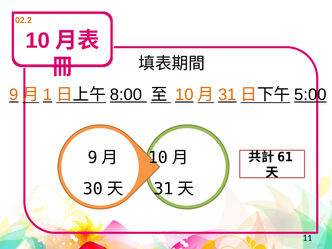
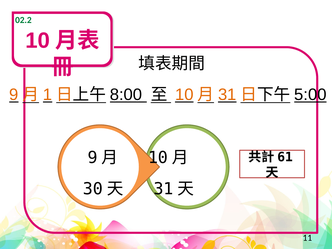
02.2 colour: orange -> green (23, 20)
